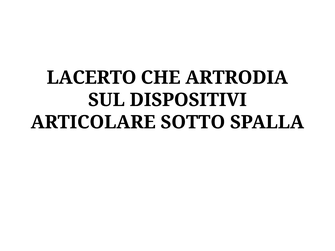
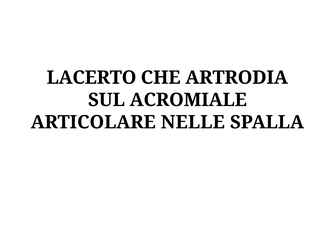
DISPOSITIVI: DISPOSITIVI -> ACROMIALE (188, 100)
SOTTO: SOTTO -> NELLE (193, 122)
